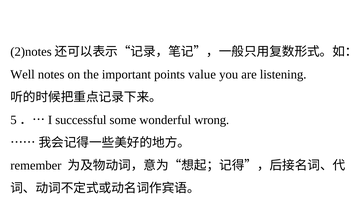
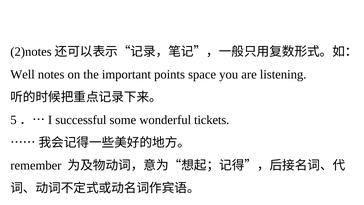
value: value -> space (202, 74)
wrong: wrong -> tickets (212, 120)
